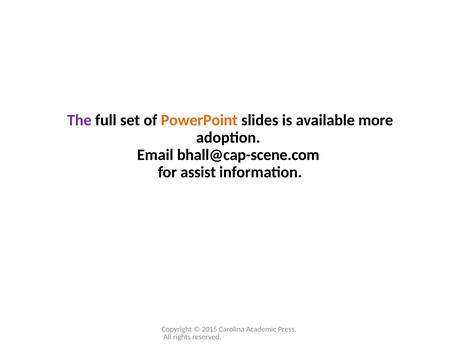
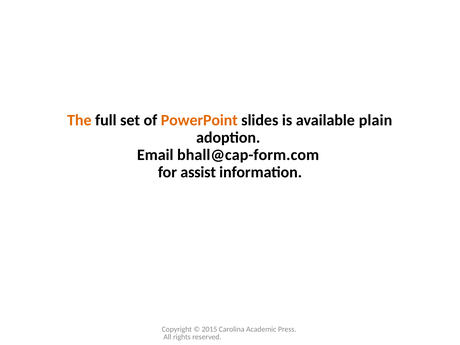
The colour: purple -> orange (79, 120)
more: more -> plain (376, 120)
bhall@cap-scene.com: bhall@cap-scene.com -> bhall@cap-form.com (248, 155)
